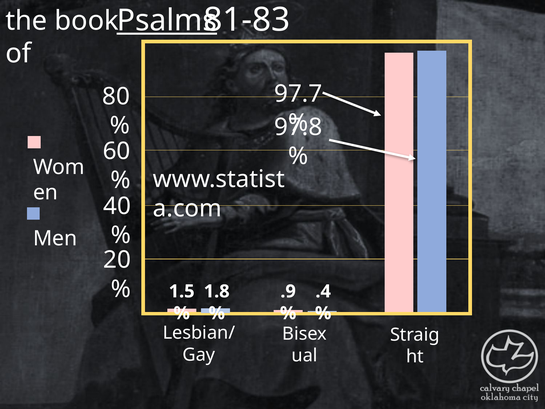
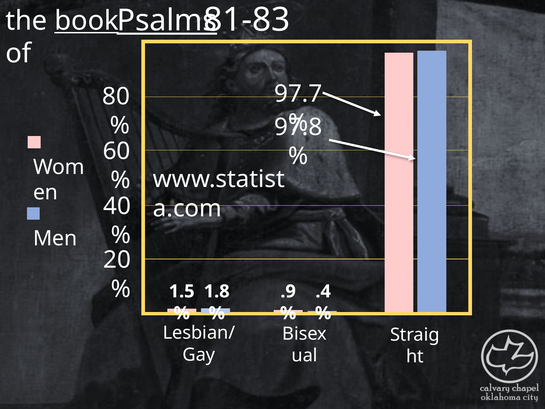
book underline: none -> present (87, 21)
